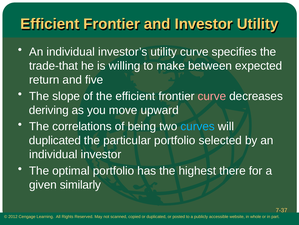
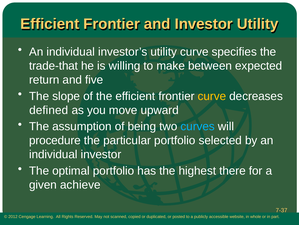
curve colour: pink -> yellow (212, 96)
deriving: deriving -> defined (49, 110)
correlations: correlations -> assumption (82, 126)
duplicated: duplicated -> procedure (55, 140)
similarly: similarly -> achieve (80, 184)
